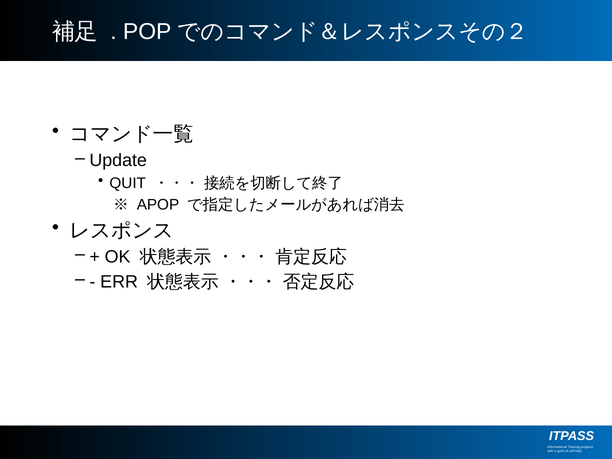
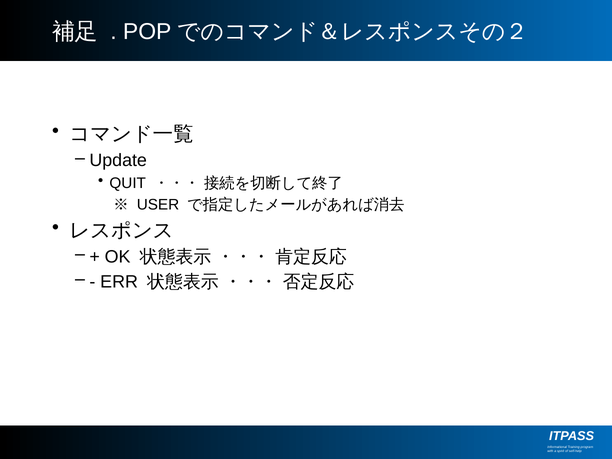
APOP: APOP -> USER (158, 205)
